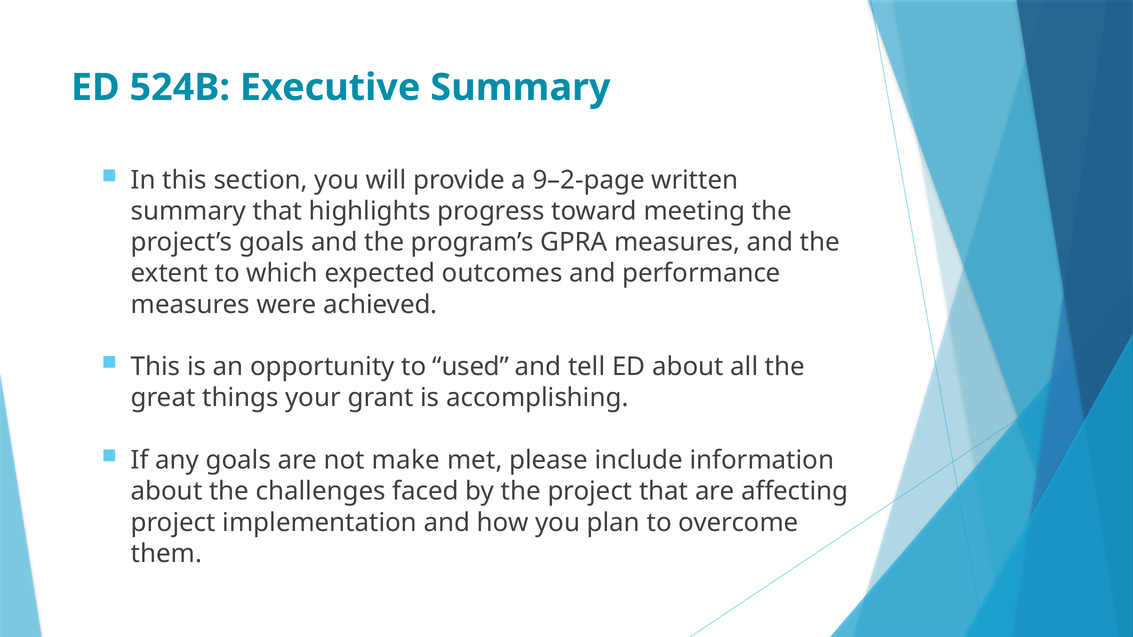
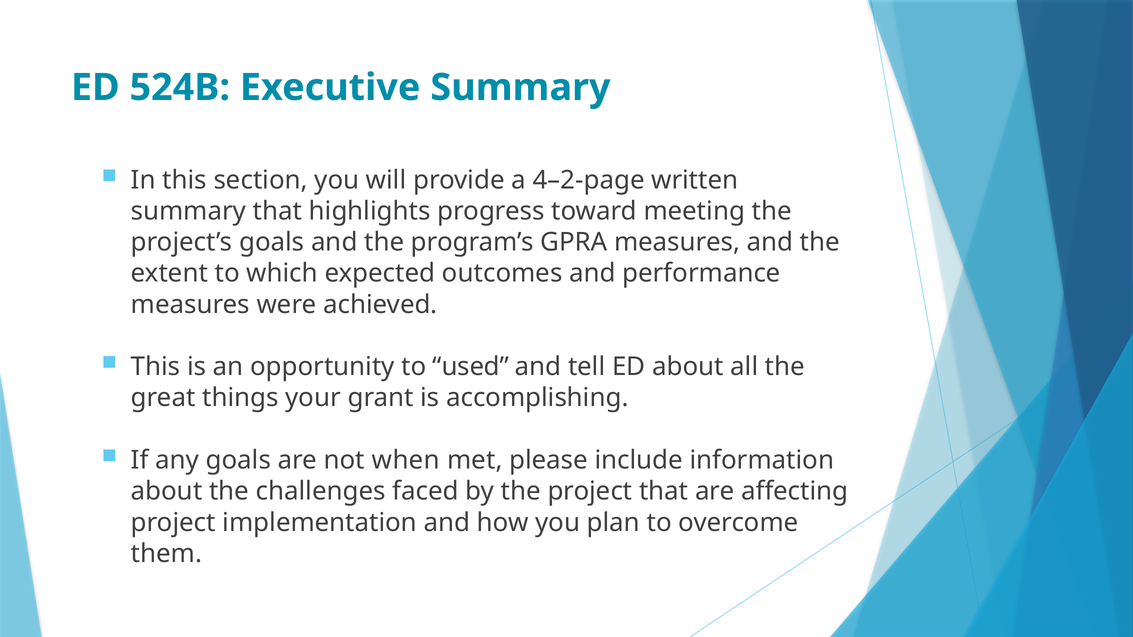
9–2-page: 9–2-page -> 4–2-page (589, 180)
make: make -> when (406, 460)
